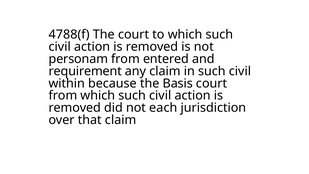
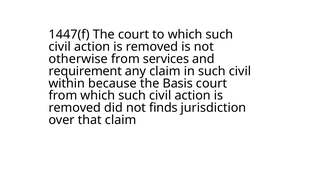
4788(f: 4788(f -> 1447(f (69, 34)
personam: personam -> otherwise (78, 59)
entered: entered -> services (166, 59)
each: each -> finds (163, 108)
